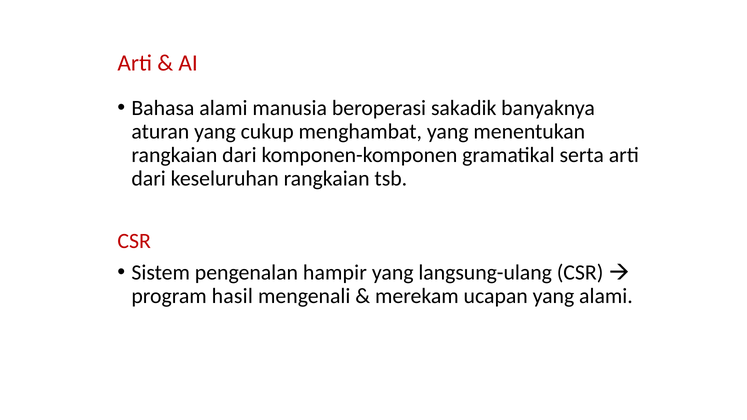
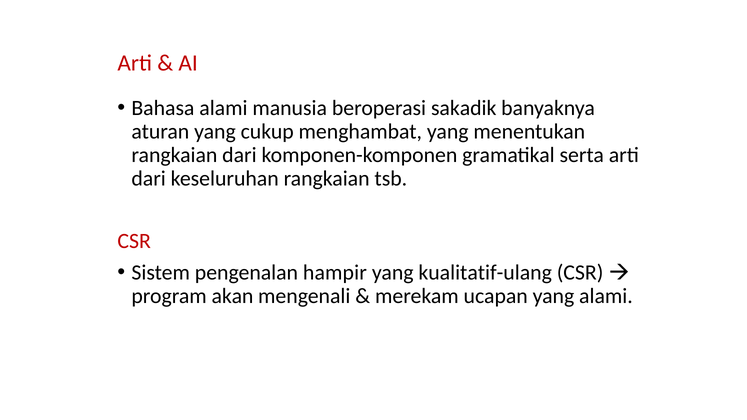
langsung-ulang: langsung-ulang -> kualitatif-ulang (485, 273)
hasil: hasil -> akan (232, 296)
